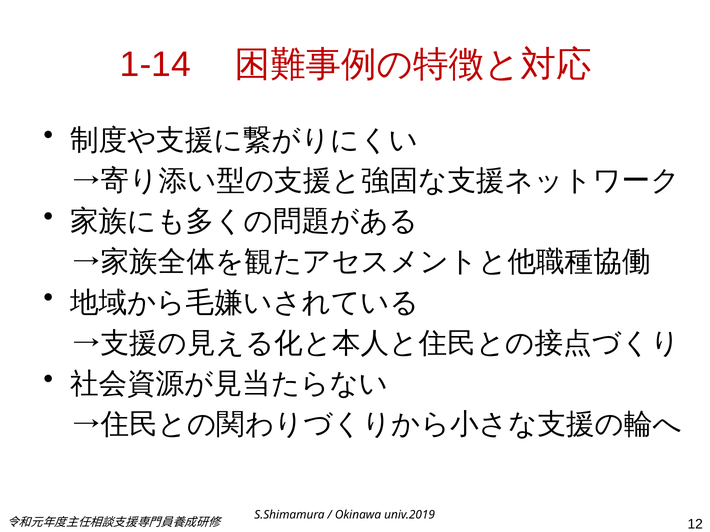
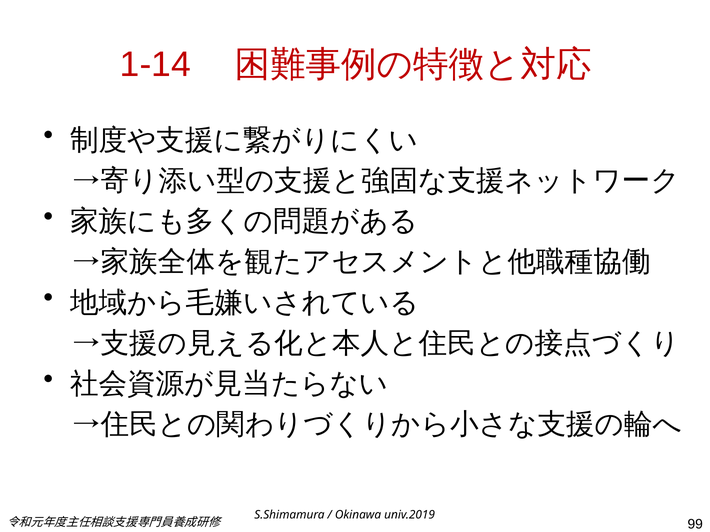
12: 12 -> 99 (695, 524)
